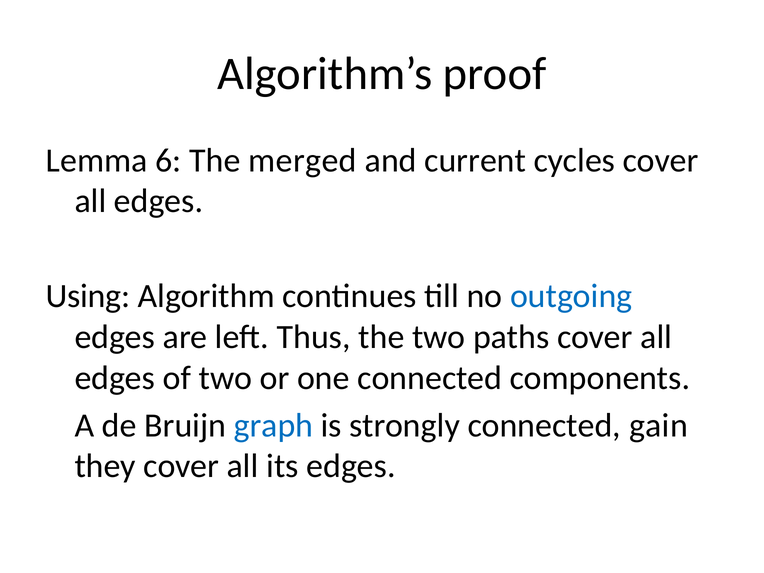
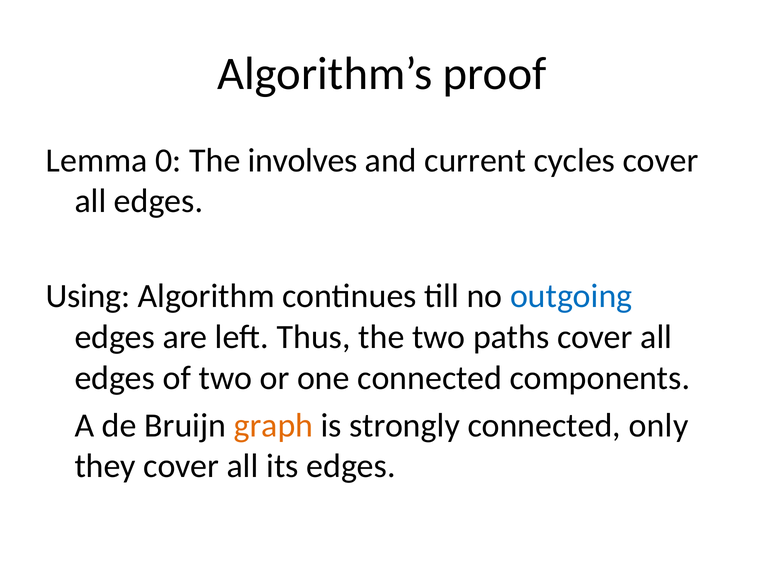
6: 6 -> 0 (168, 160)
merged: merged -> involves (303, 160)
graph colour: blue -> orange (273, 425)
gain: gain -> only (658, 425)
